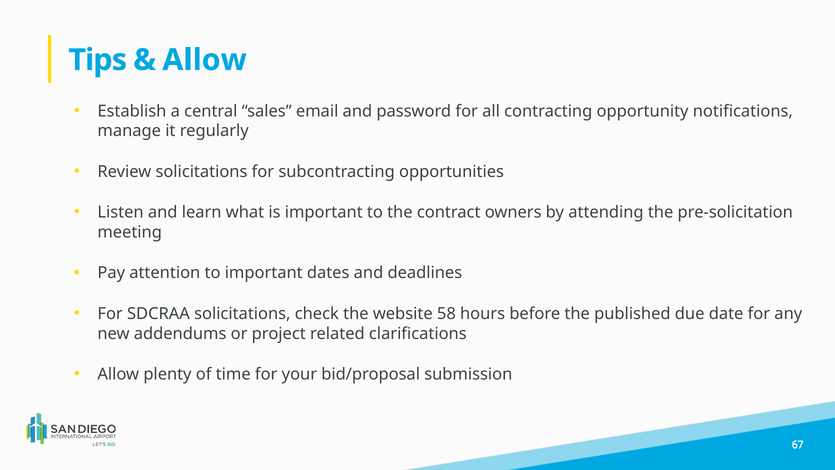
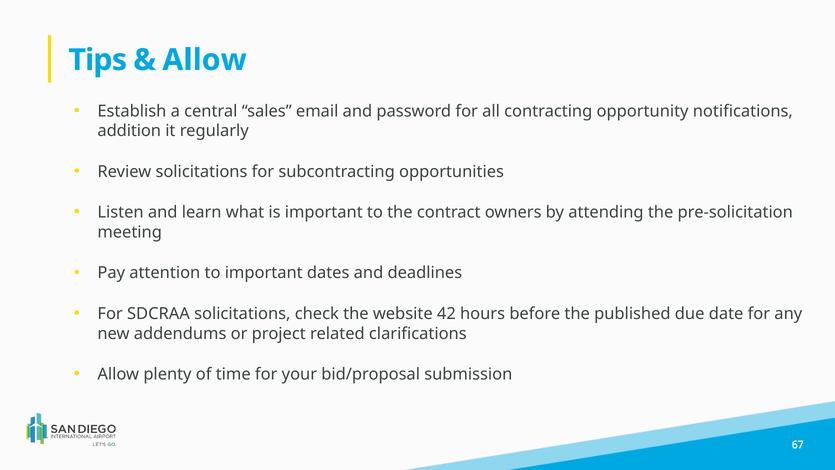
manage: manage -> addition (129, 131)
58: 58 -> 42 (446, 314)
